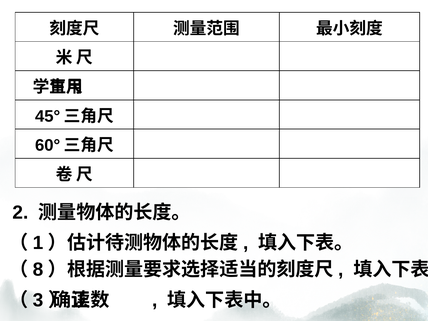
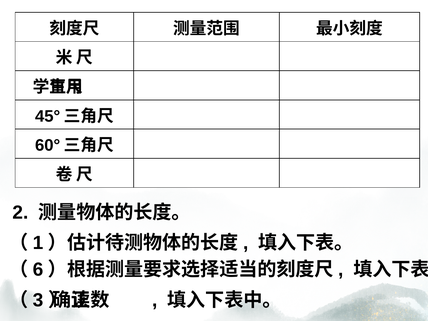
8: 8 -> 6 (38, 270)
